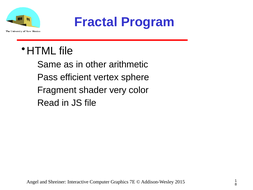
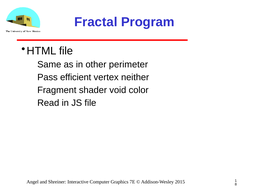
arithmetic: arithmetic -> perimeter (128, 64)
sphere: sphere -> neither (135, 77)
very: very -> void (118, 90)
